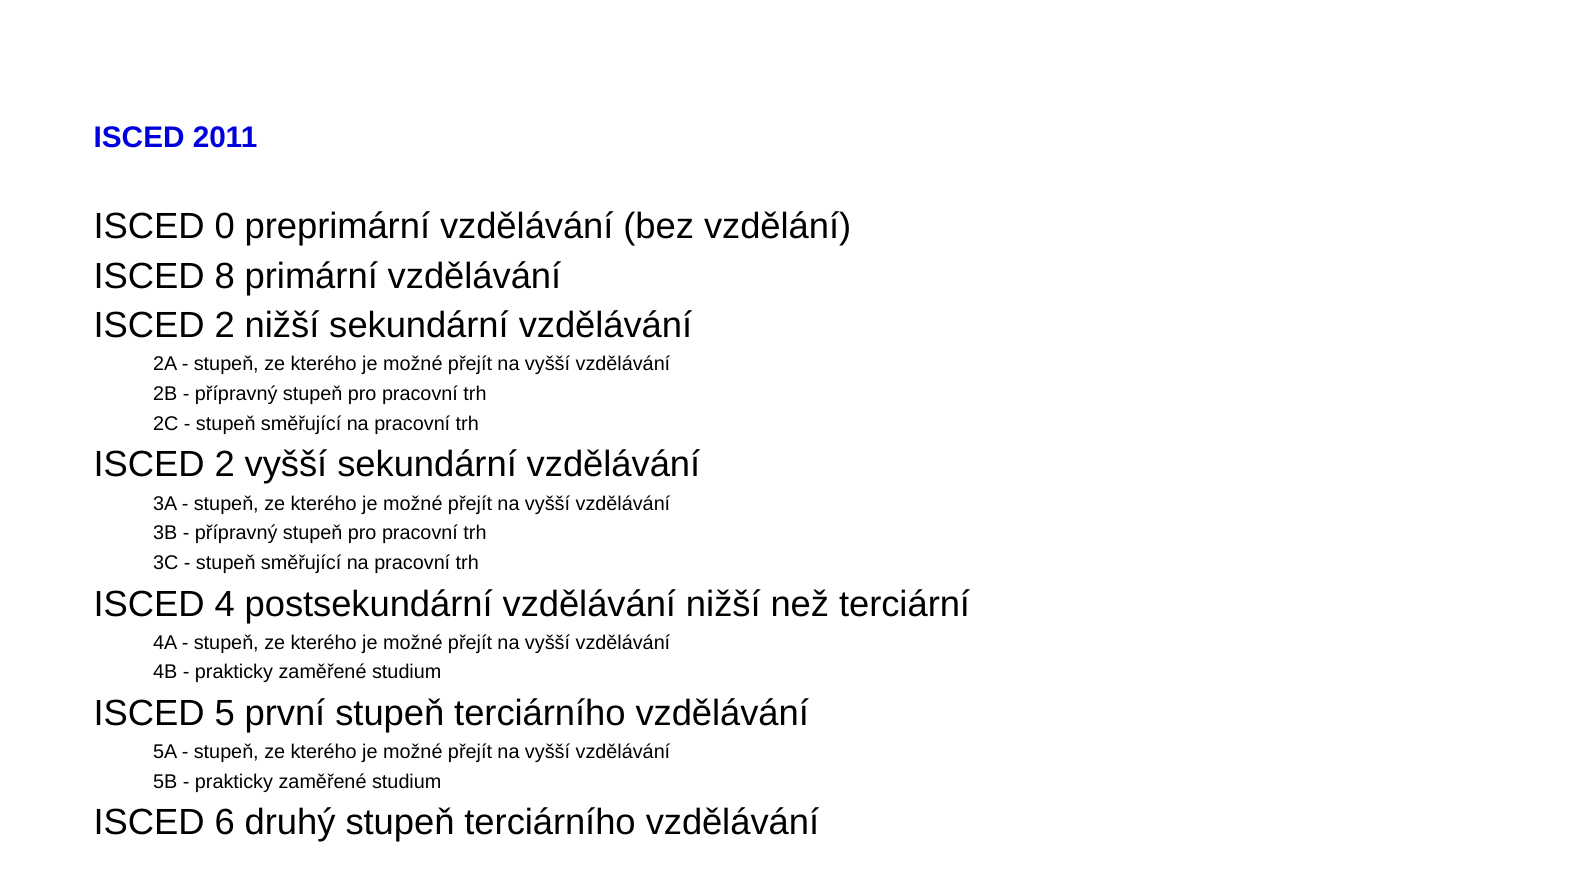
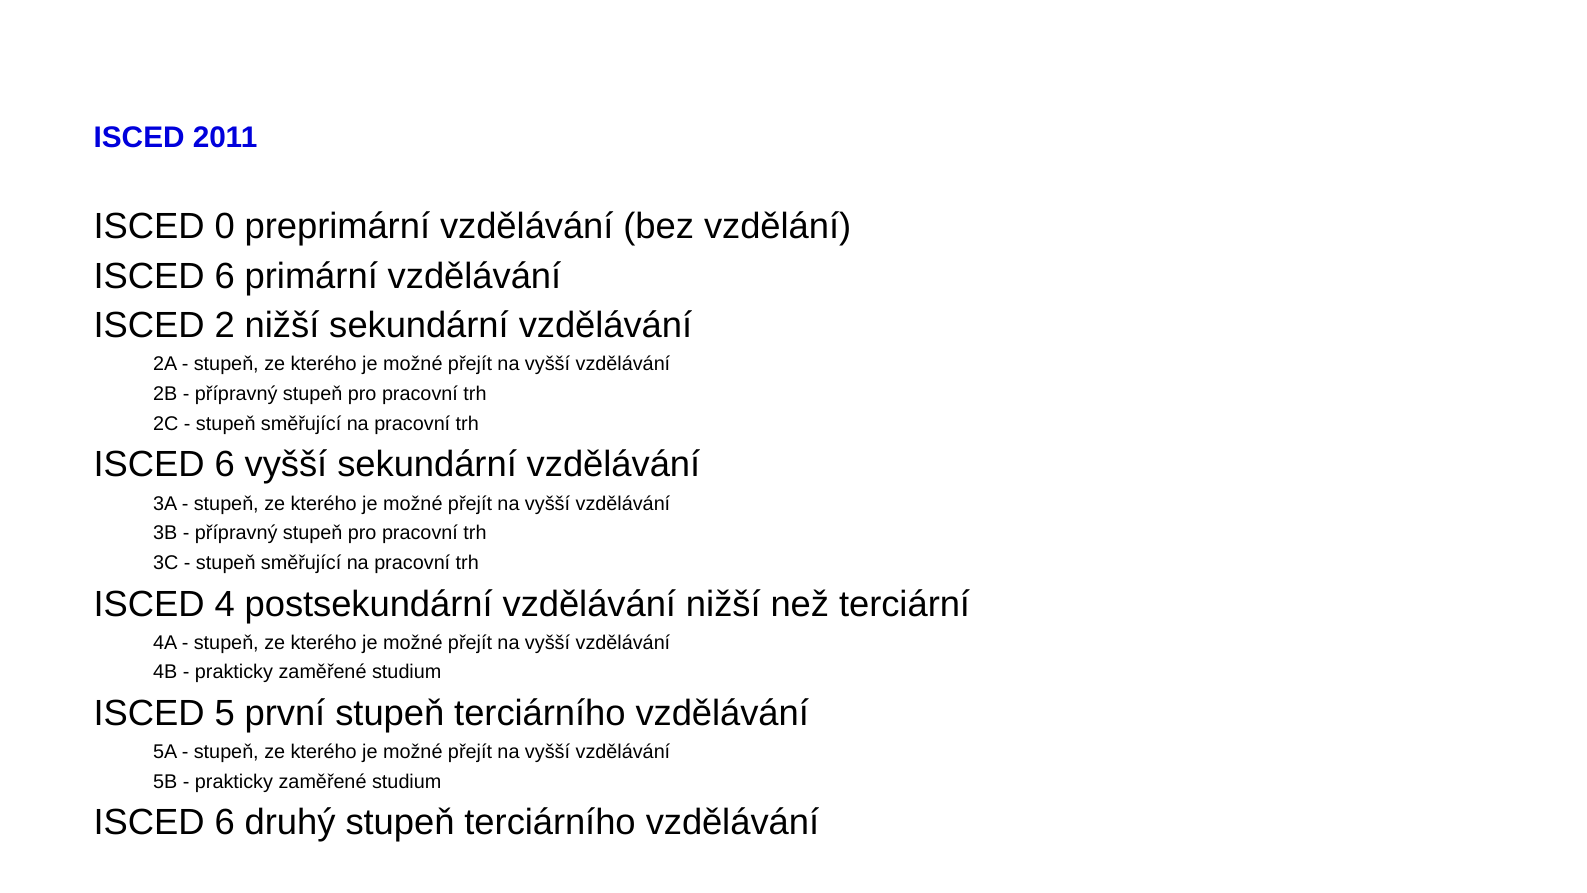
8: 8 -> 6 (225, 276)
2: 2 -> 6 (225, 465)
